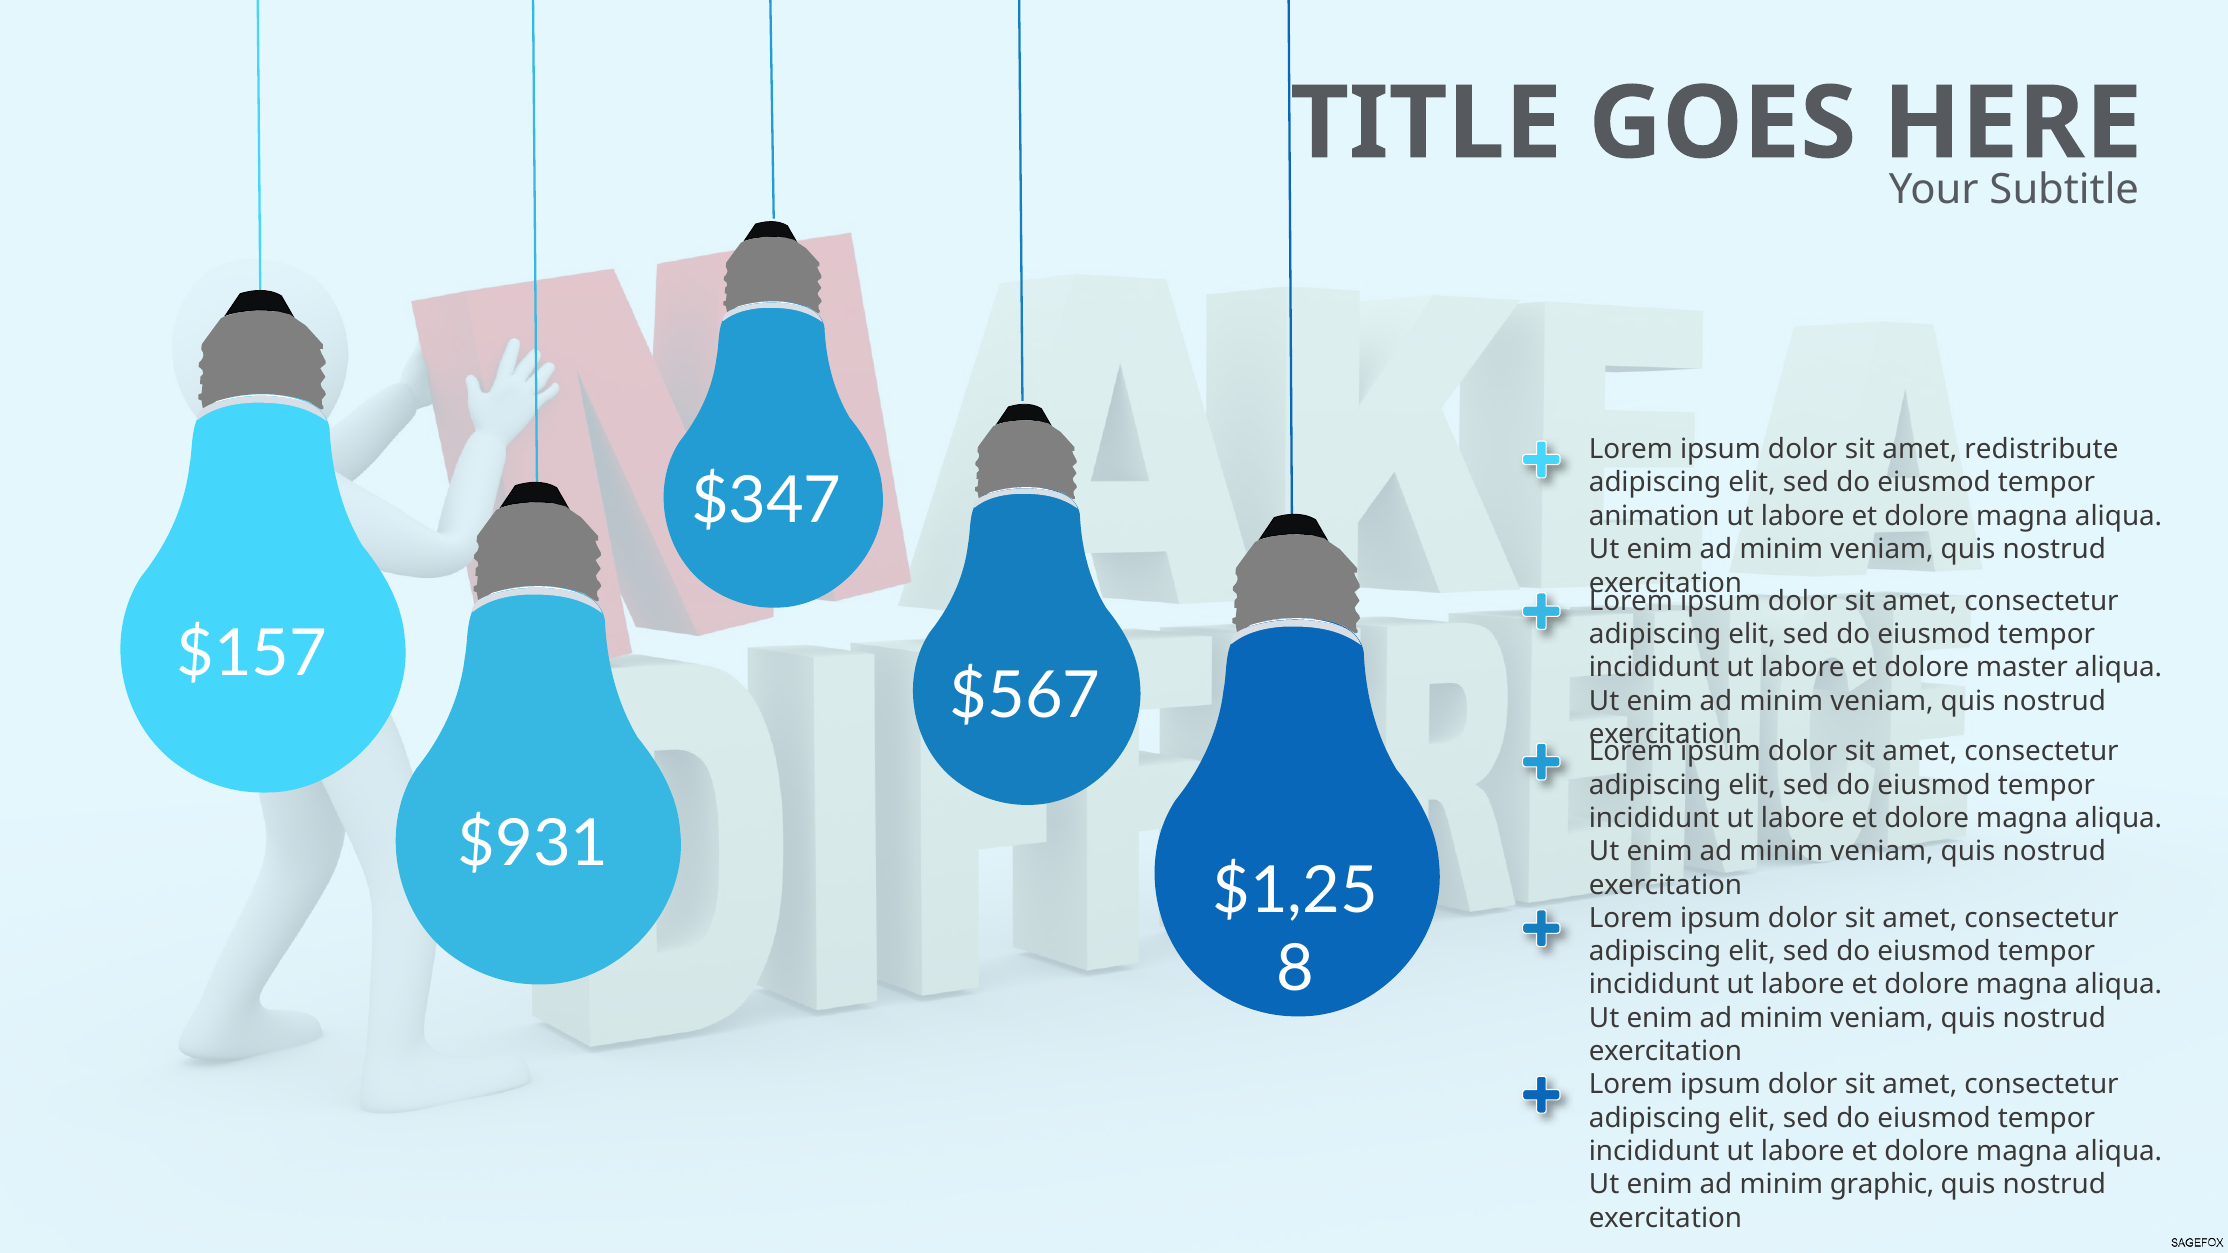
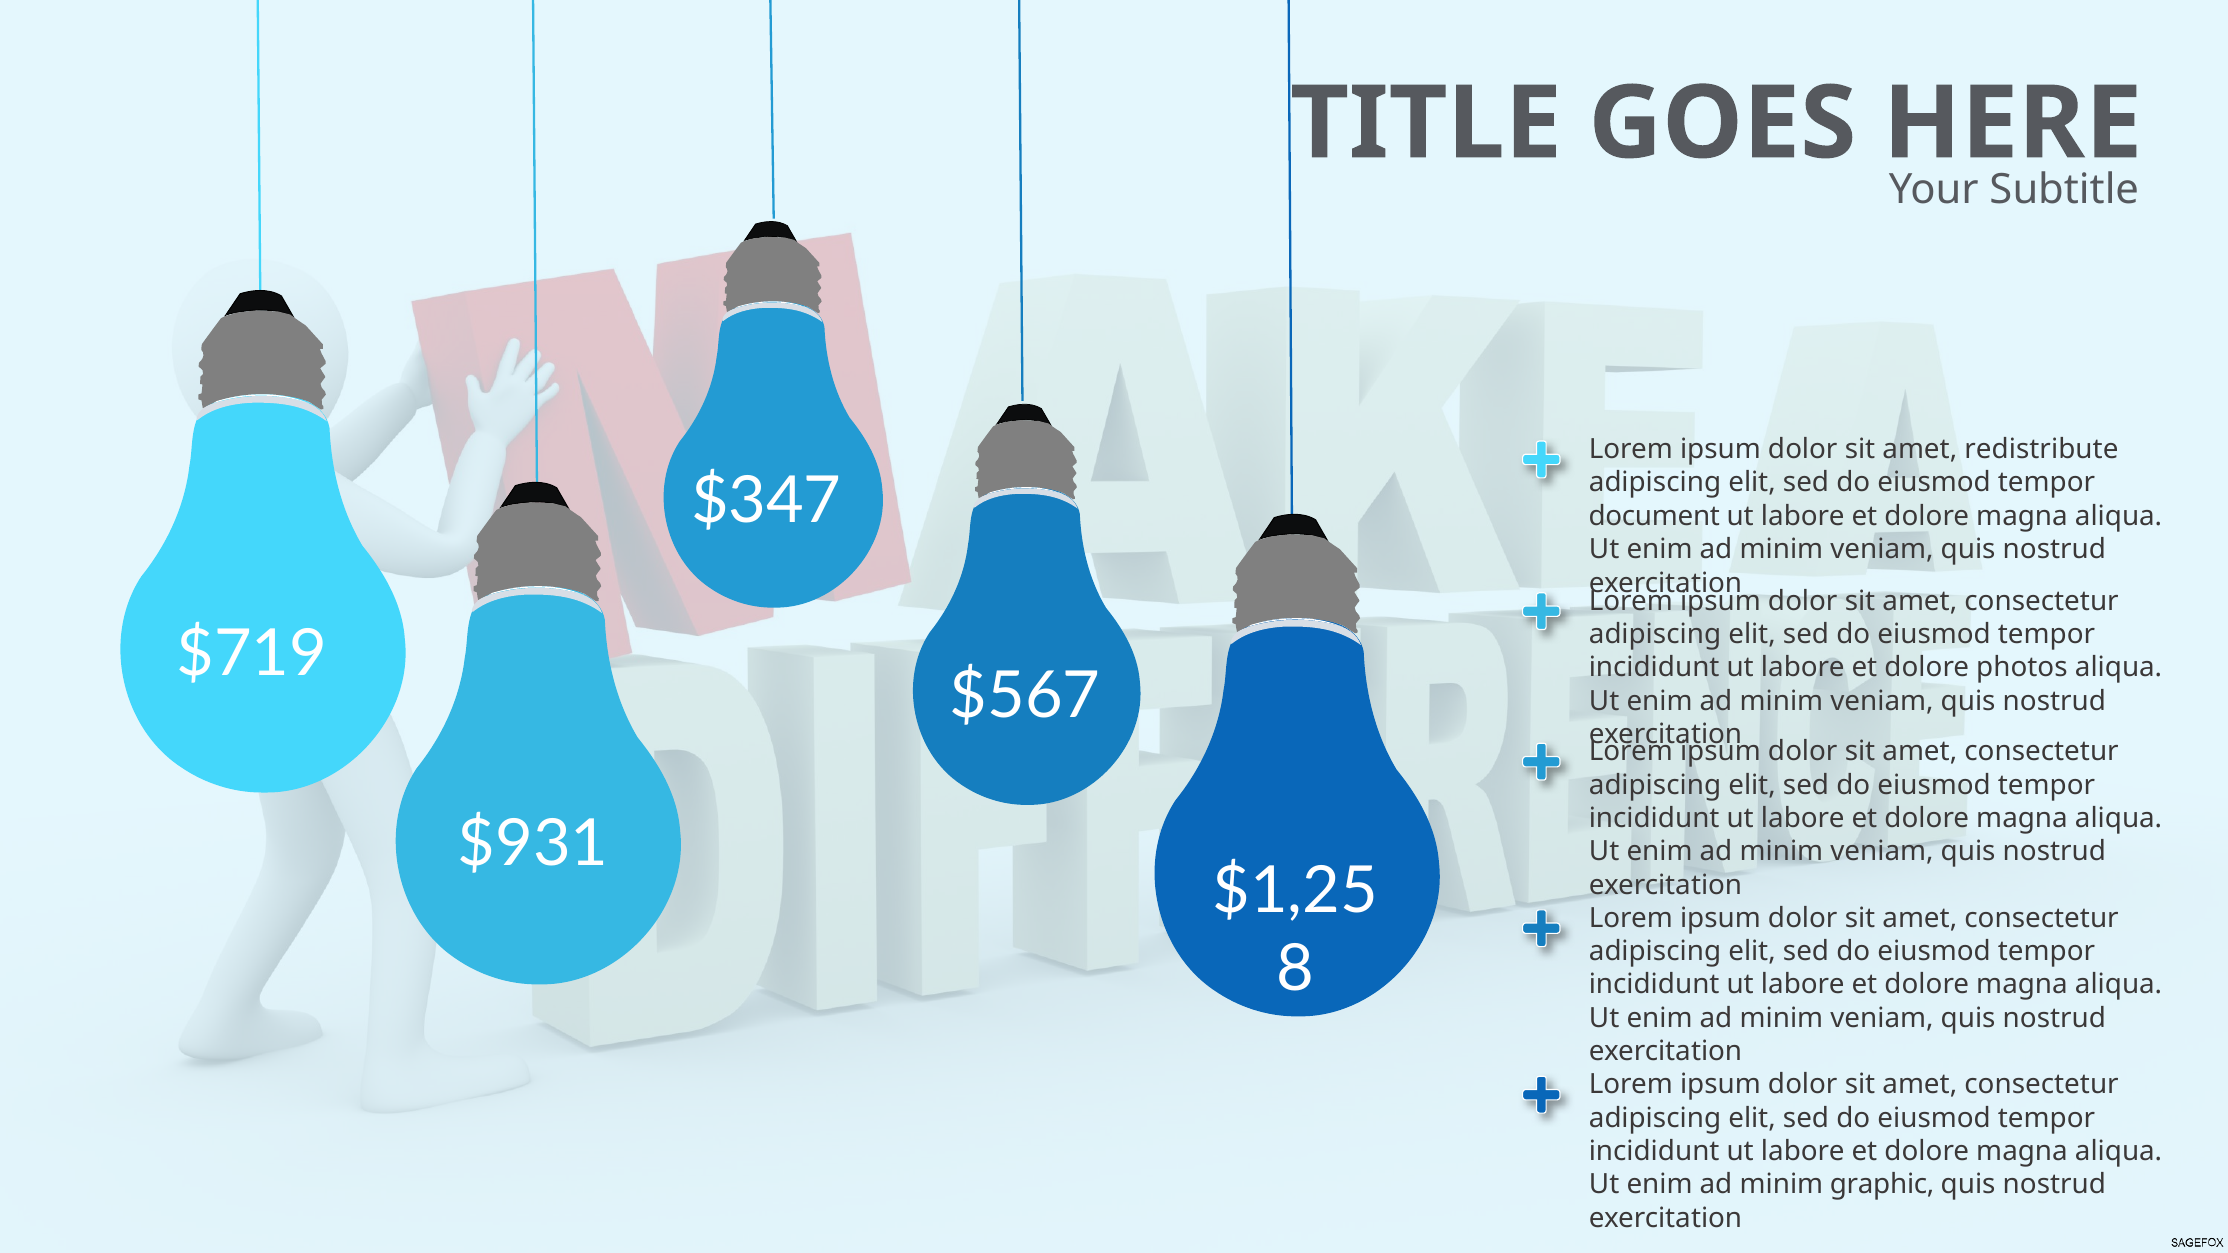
animation: animation -> document (1654, 516)
$157: $157 -> $719 (252, 655)
master: master -> photos (2022, 668)
